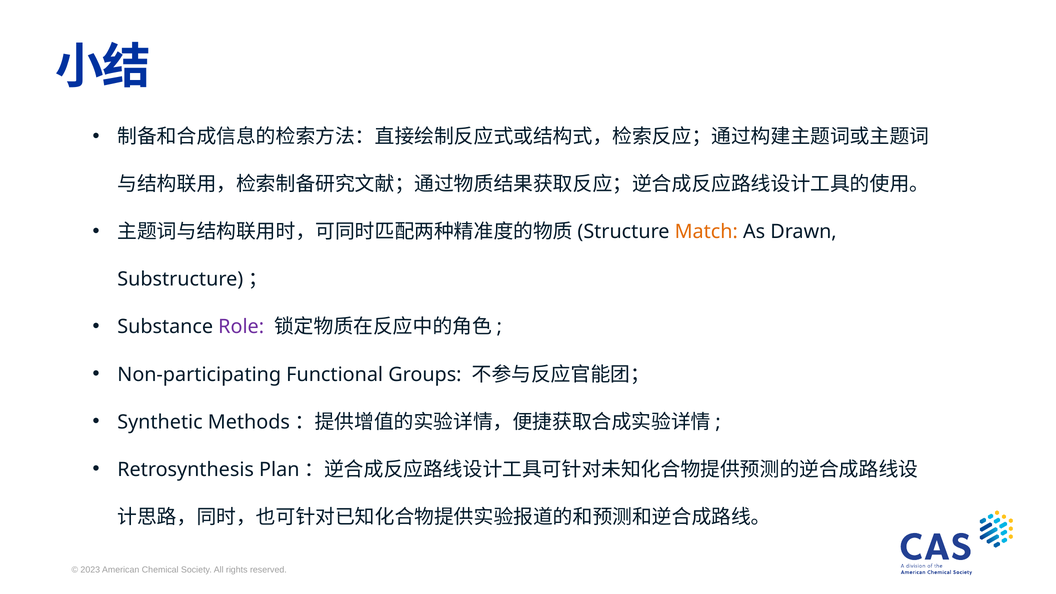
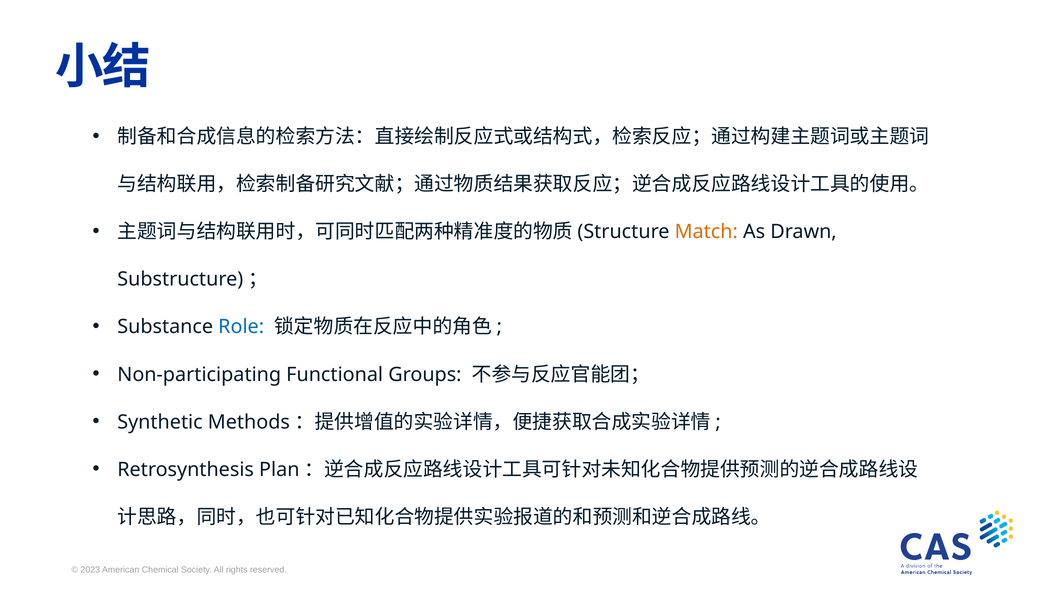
Role colour: purple -> blue (241, 327)
